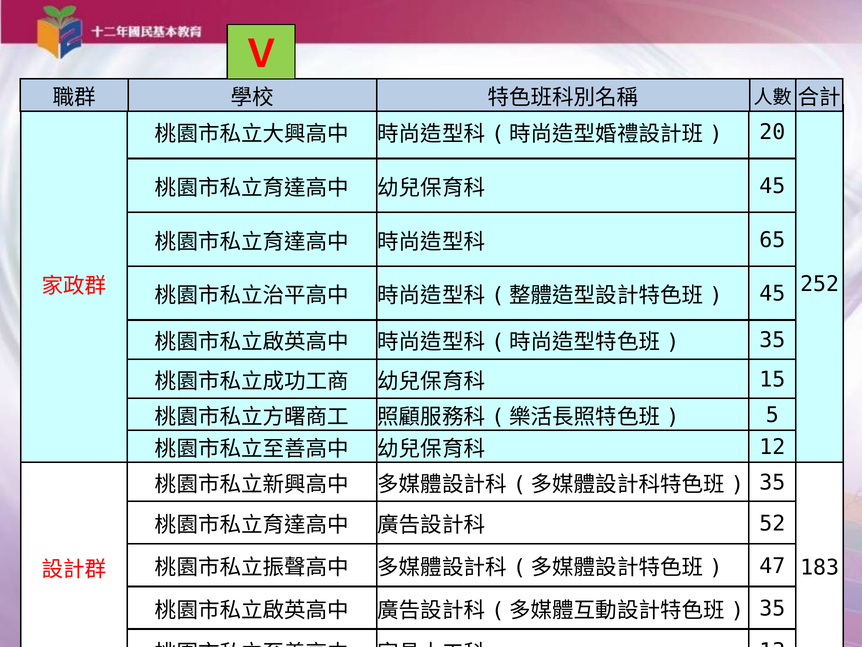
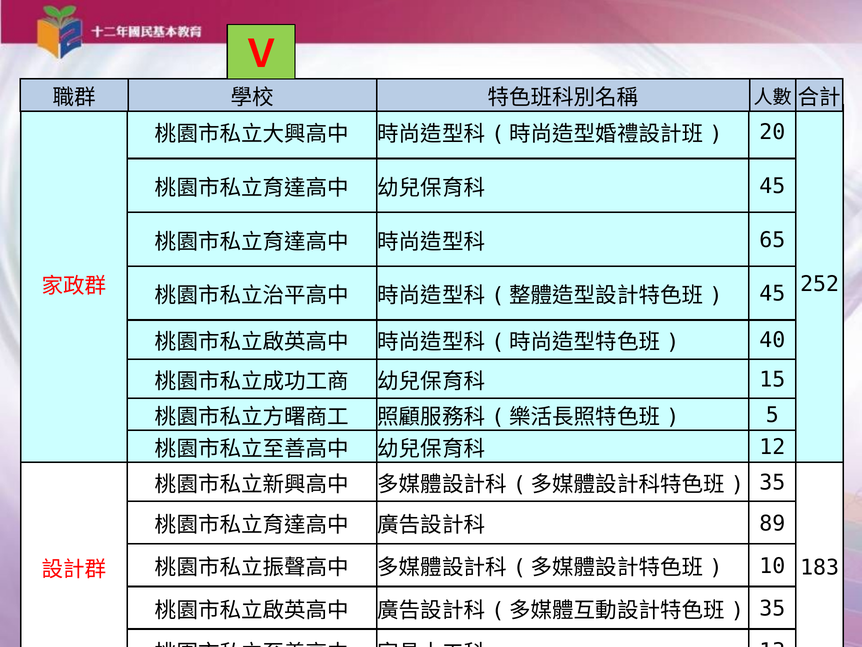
35: 35 -> 40 (772, 340)
52: 52 -> 89 (772, 523)
47: 47 -> 10 (772, 565)
